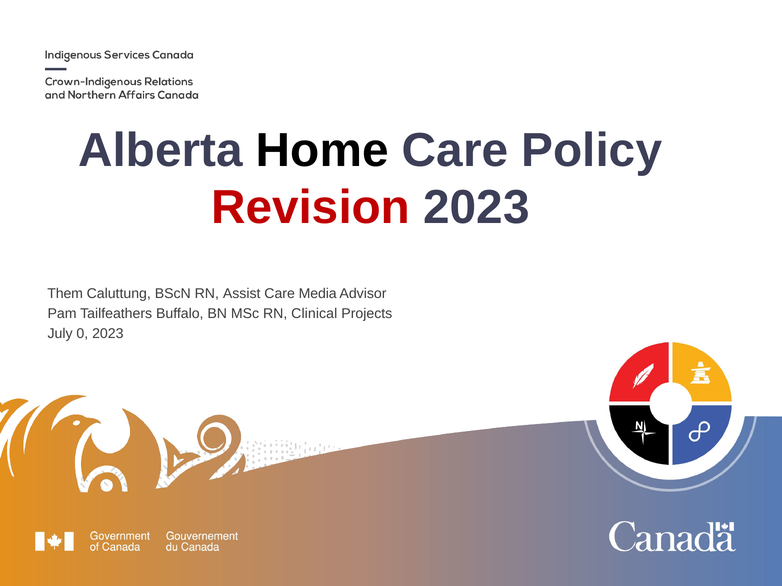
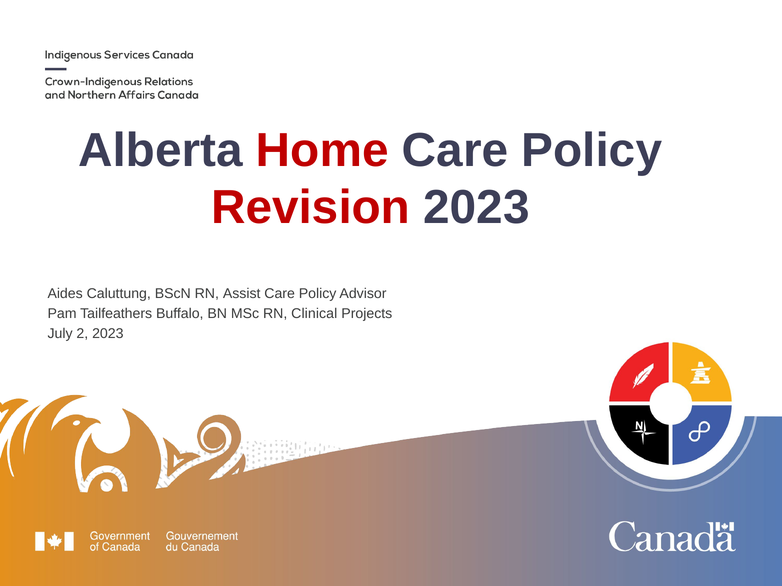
Home colour: black -> red (322, 150)
Them: Them -> Aides (65, 294)
Media: Media -> Policy (318, 294)
0: 0 -> 2 (82, 334)
